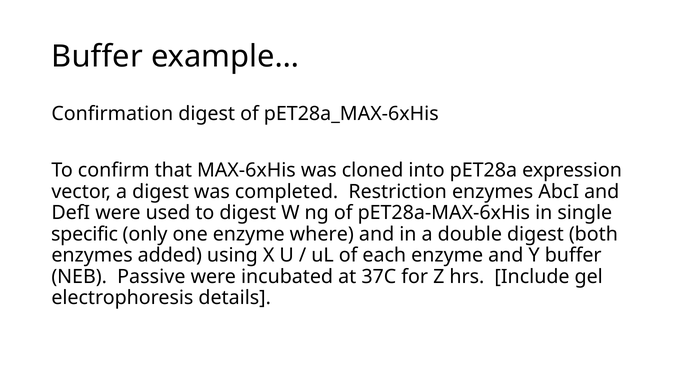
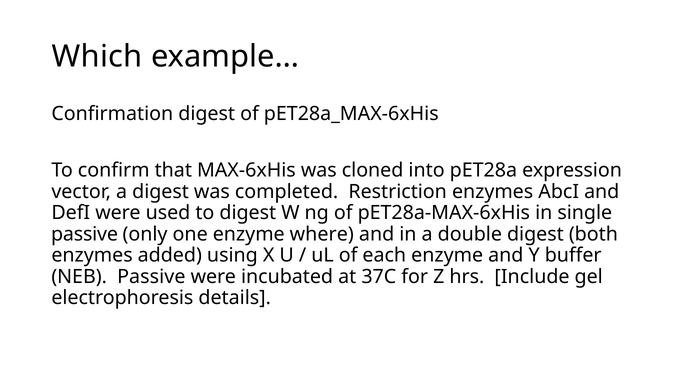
Buffer: Buffer -> Which (97, 57)
specific: specific -> passive (85, 234)
